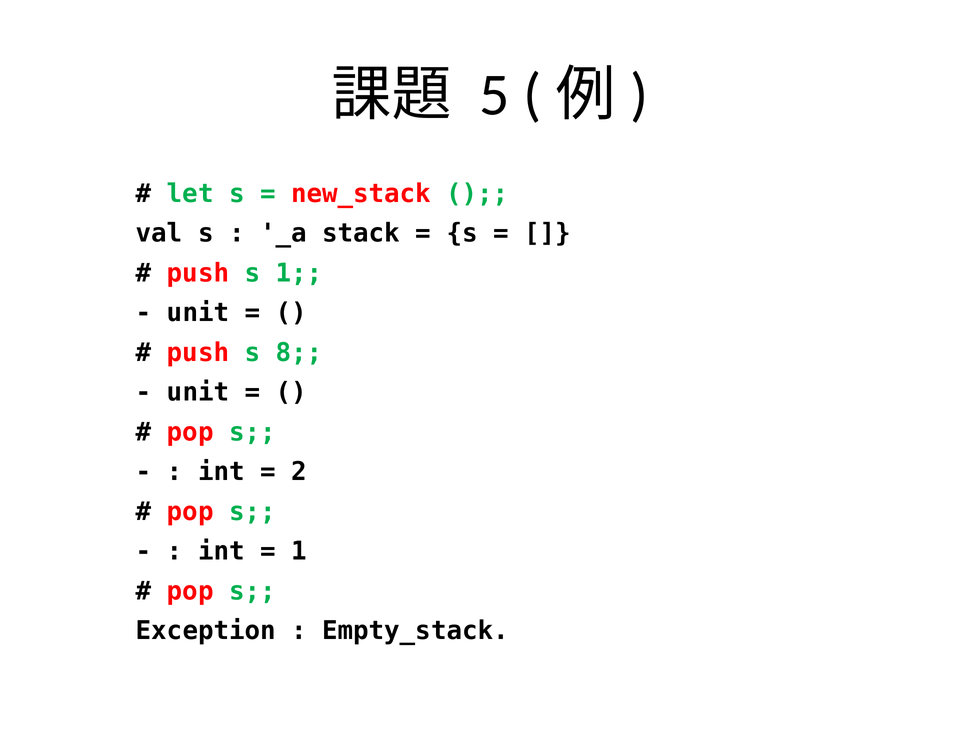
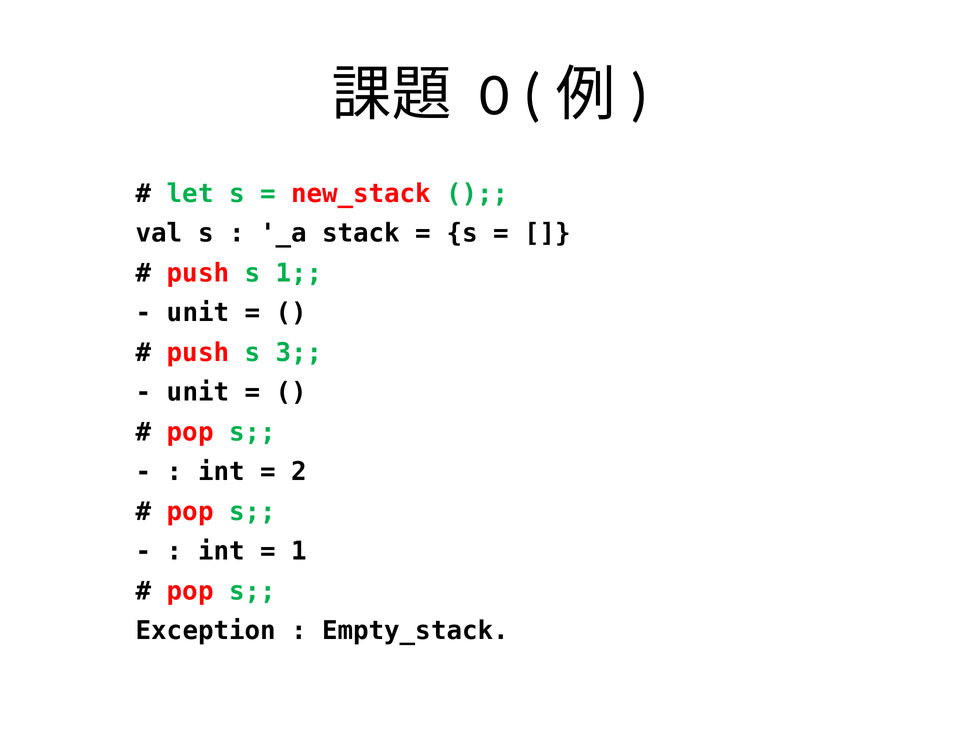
5: 5 -> 0 (495, 95)
8: 8 -> 3 (299, 353)
